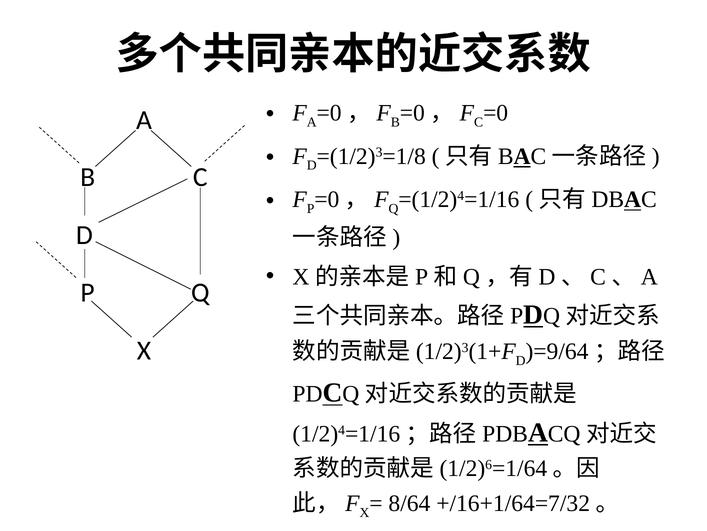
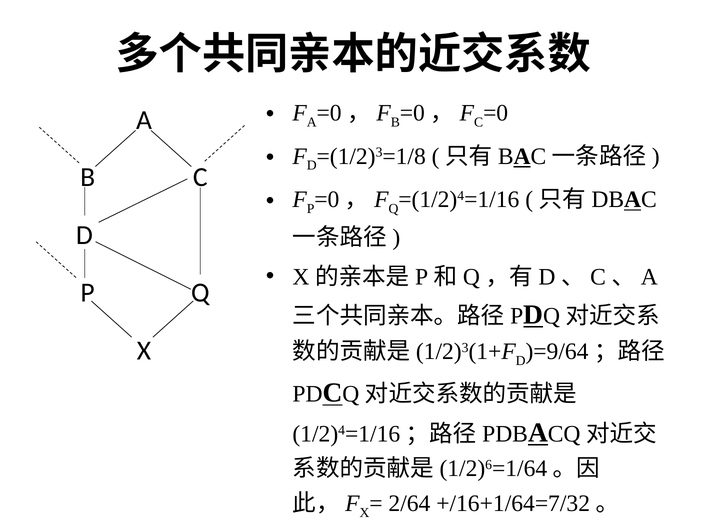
8/64: 8/64 -> 2/64 (409, 503)
